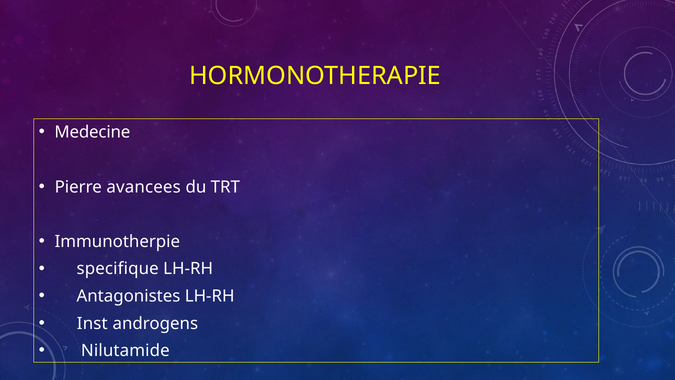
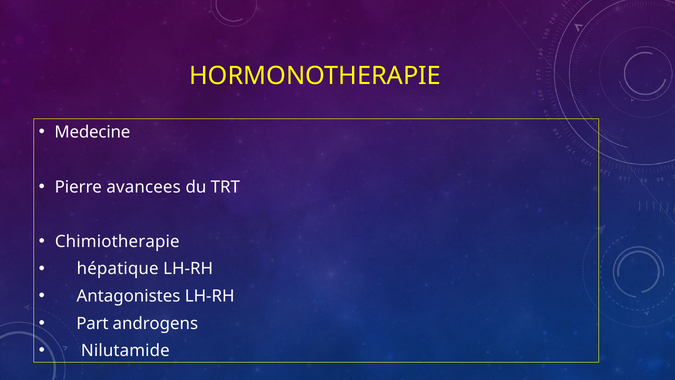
Immunotherpie: Immunotherpie -> Chimiotherapie (117, 241)
specifique: specifique -> hépatique (118, 269)
Inst: Inst -> Part (92, 323)
